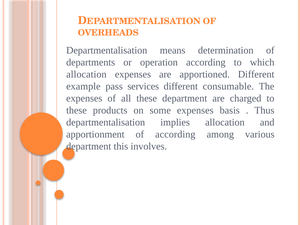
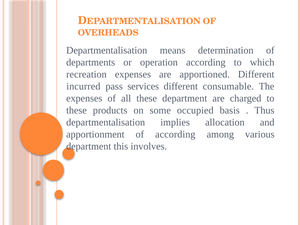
allocation: allocation -> recreation (86, 74)
example: example -> incurred (83, 86)
some expenses: expenses -> occupied (195, 110)
